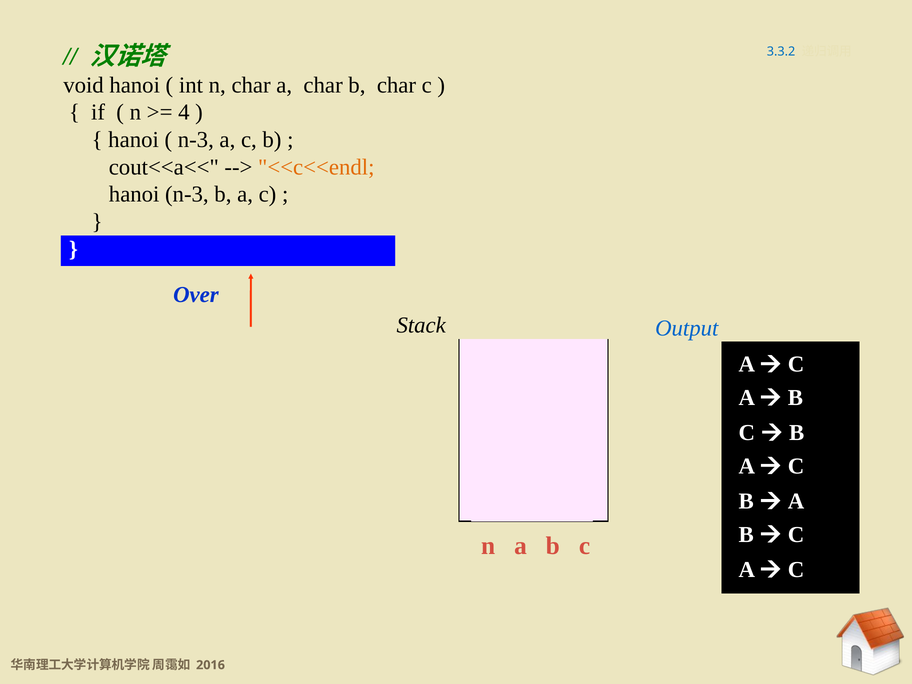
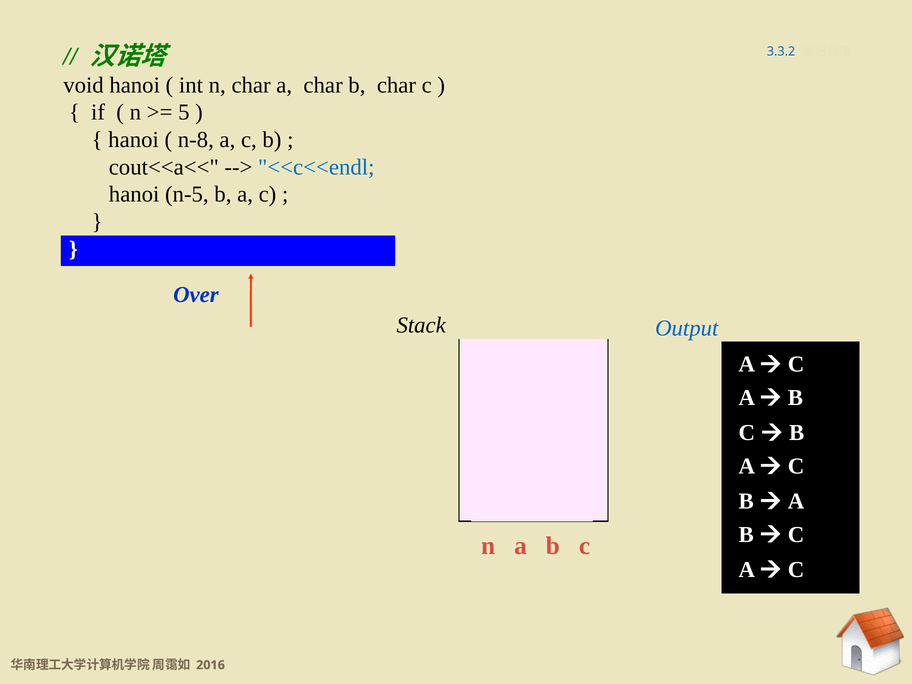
4: 4 -> 5 (184, 112)
n-3: n-3 -> n-8 (196, 140)
<<c<<endl colour: orange -> blue (316, 167)
hanoi n-3: n-3 -> n-5 (187, 194)
